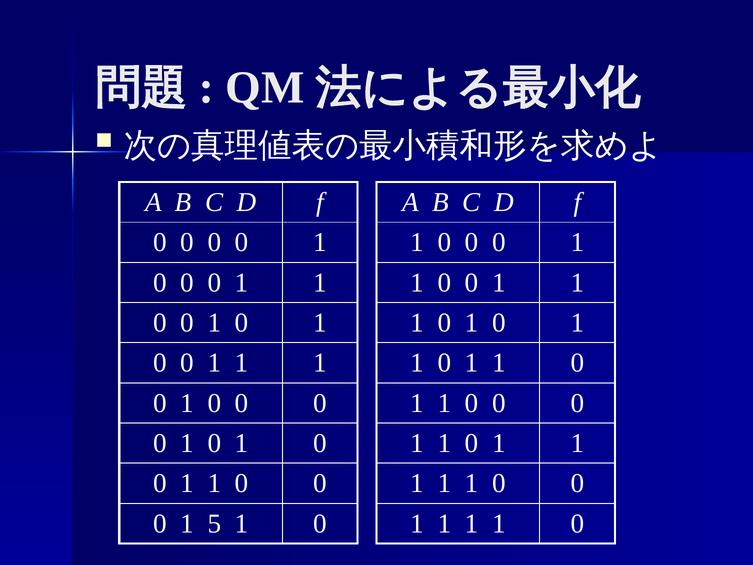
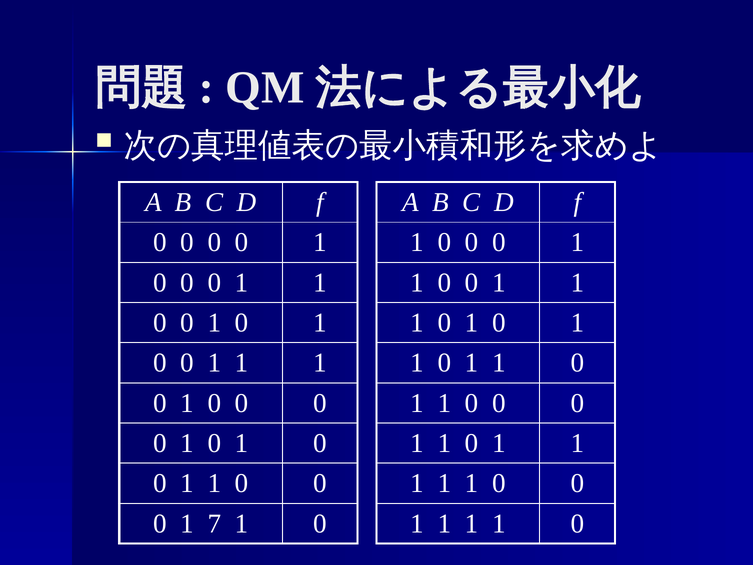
5: 5 -> 7 (214, 523)
